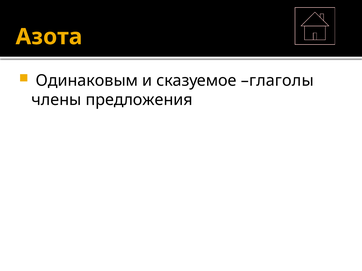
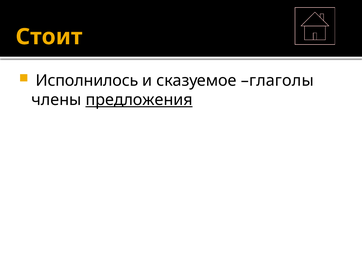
Азота: Азота -> Стоит (49, 37)
Одинаковым: Одинаковым -> Исполнилось (87, 81)
предложения underline: none -> present (139, 100)
